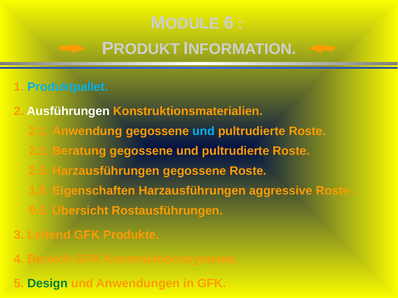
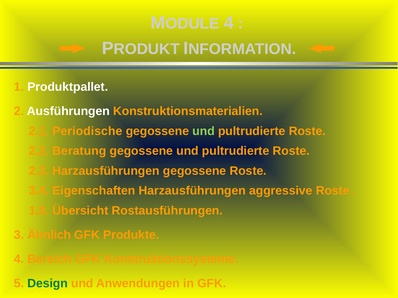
6: 6 -> 4 (229, 23)
Produktpallet colour: light blue -> white (68, 87)
Anwendung: Anwendung -> Periodische (87, 131)
und colour: light blue -> light green (204, 131)
1.9: 1.9 -> 3.4 (39, 191)
9.5: 9.5 -> 1.0 (39, 211)
Leitend: Leitend -> Ähnlich (49, 235)
